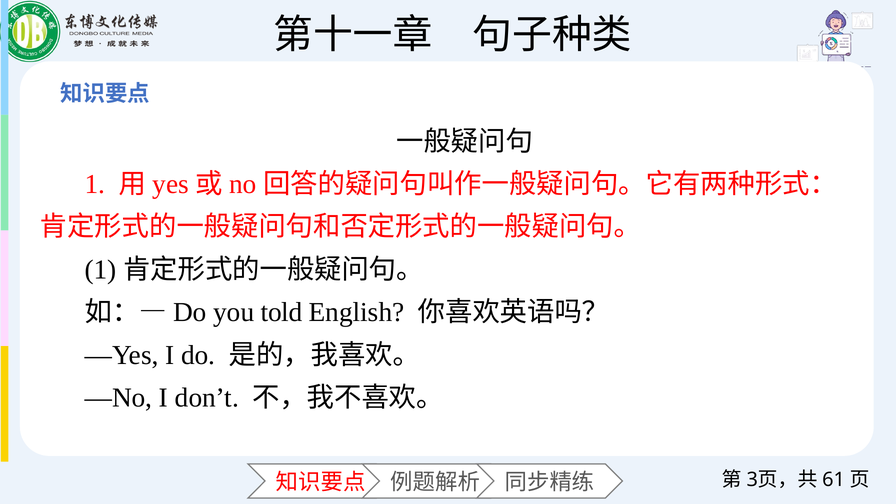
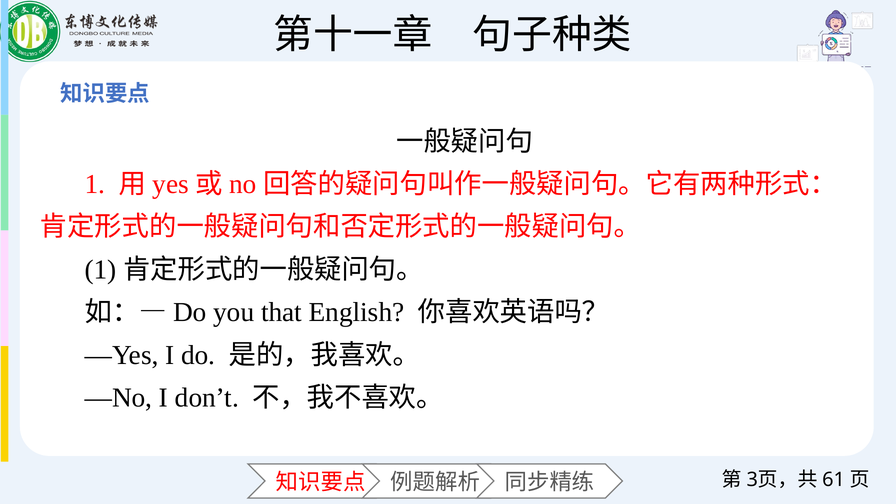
told: told -> that (281, 312)
